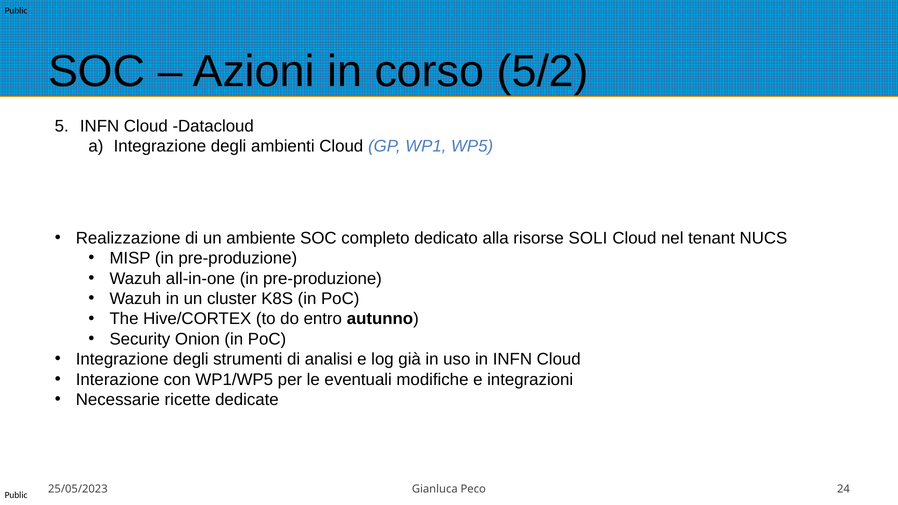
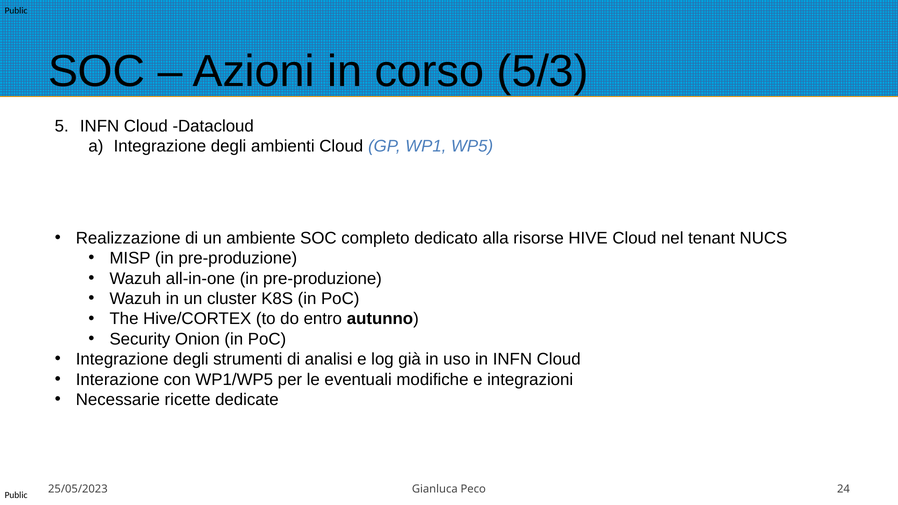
5/2: 5/2 -> 5/3 (543, 72)
SOLI: SOLI -> HIVE (588, 238)
